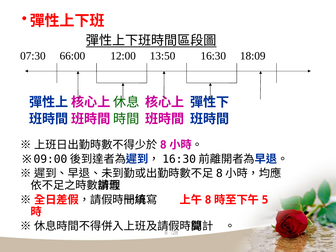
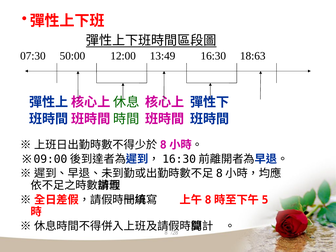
66:00: 66:00 -> 50:00 (72, 56)
13:50: 13:50 -> 13:49 (163, 56)
18:09: 18:09 -> 18:63 (253, 56)
